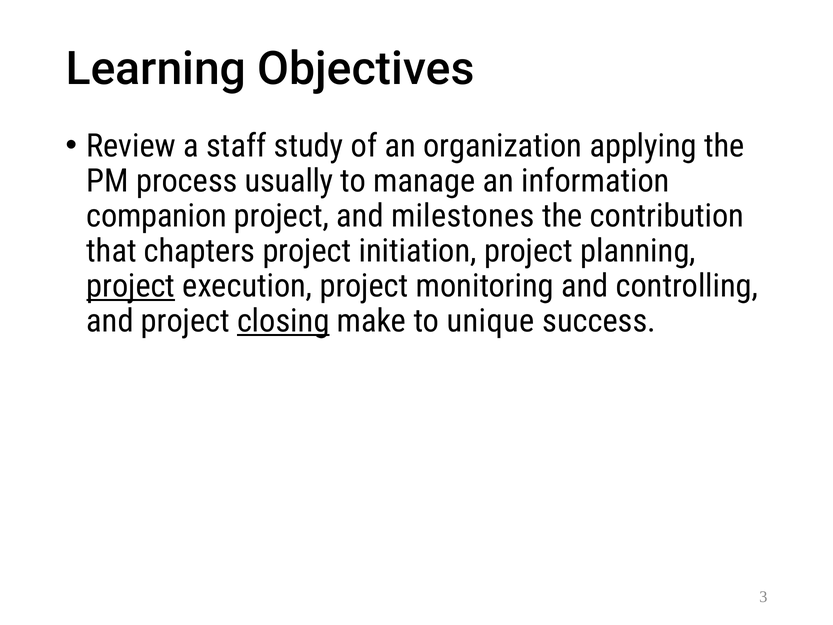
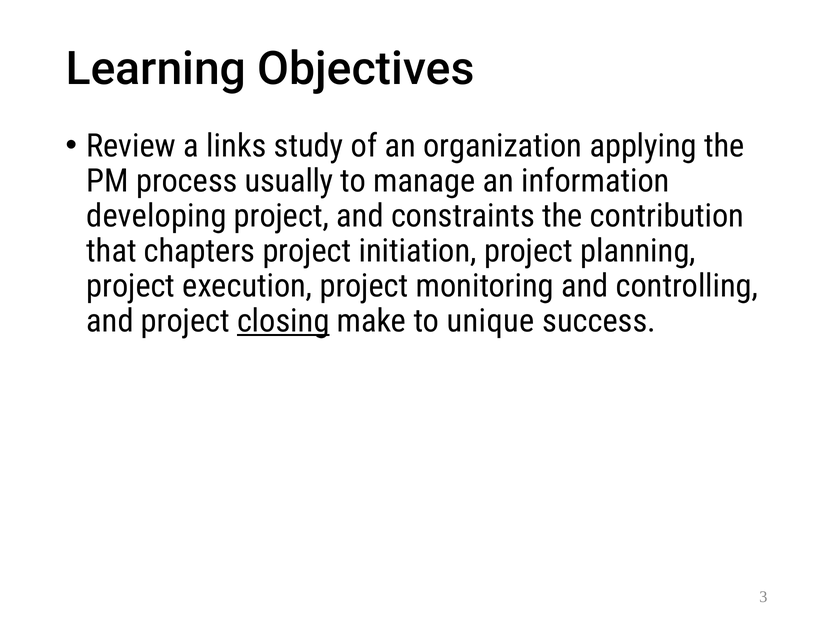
staff: staff -> links (236, 146)
companion: companion -> developing (156, 216)
milestones: milestones -> constraints (463, 216)
project underline: present -> none (131, 286)
